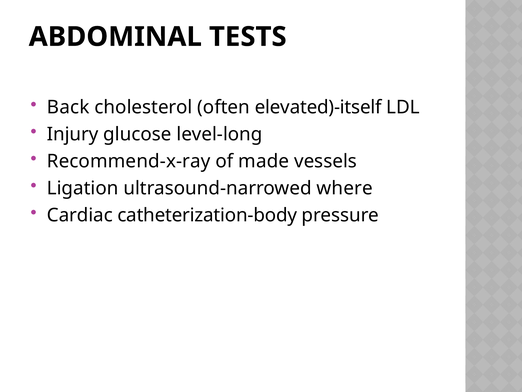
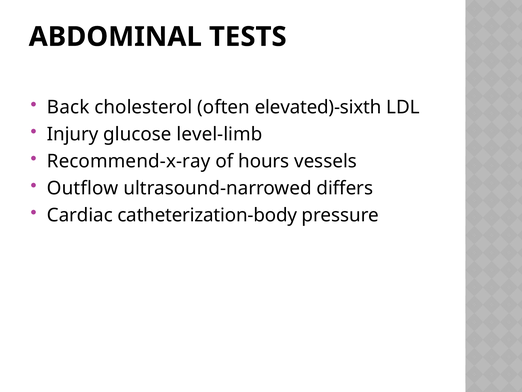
elevated)-itself: elevated)-itself -> elevated)-sixth (318, 107)
level-long: level-long -> level-limb (219, 134)
made: made -> hours (264, 161)
Ligation: Ligation -> Outflow (83, 188)
where: where -> differs (345, 188)
